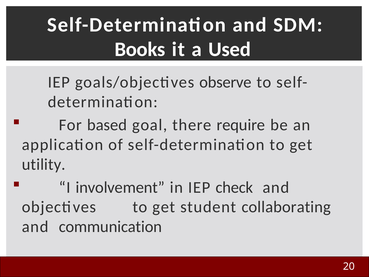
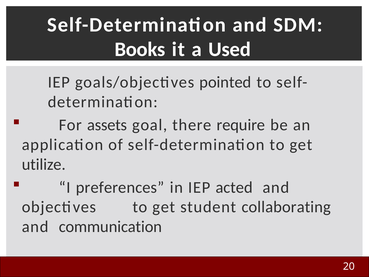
observe: observe -> pointed (225, 82)
based: based -> assets (107, 125)
utility: utility -> utilize (44, 164)
involvement: involvement -> preferences (120, 187)
check: check -> acted (234, 187)
